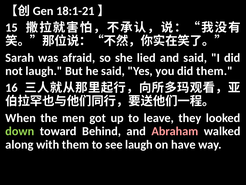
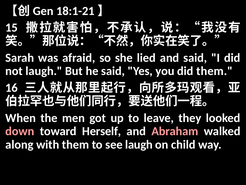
down colour: light green -> pink (20, 131)
Behind: Behind -> Herself (102, 131)
have: have -> child (183, 144)
